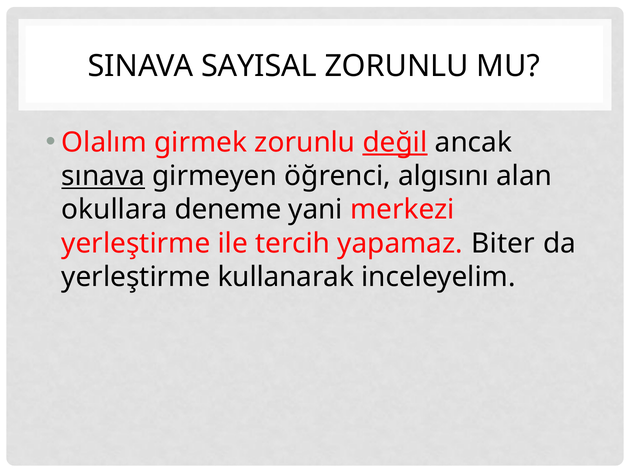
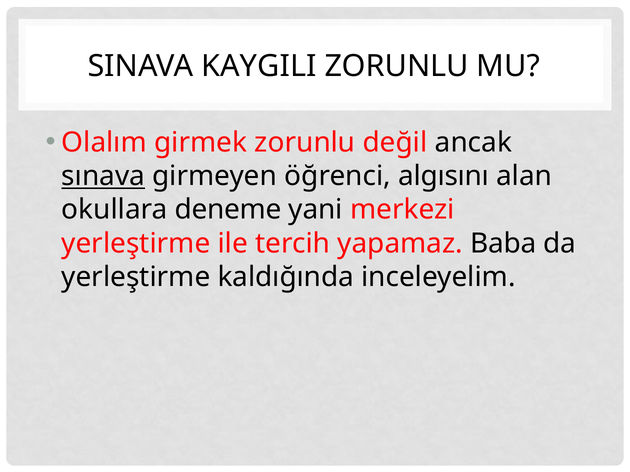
SAYISAL: SAYISAL -> KAYGILI (259, 66)
değil underline: present -> none (395, 143)
Biter: Biter -> Baba (503, 244)
kullanarak: kullanarak -> kaldığında (286, 277)
